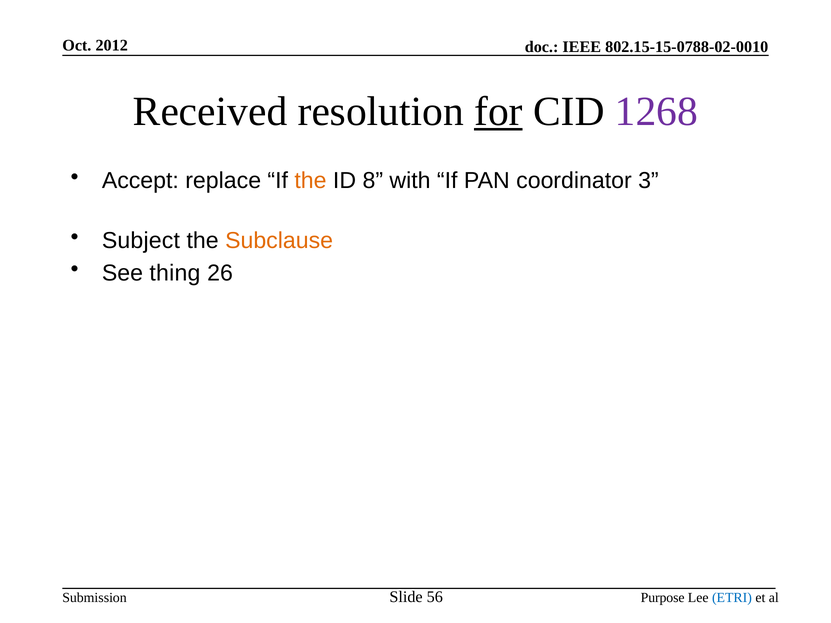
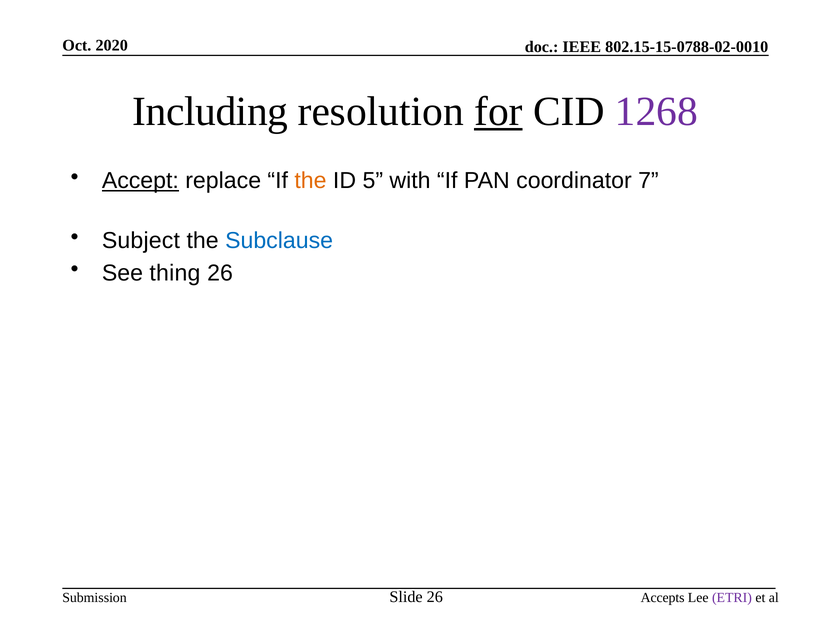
2012: 2012 -> 2020 (112, 46)
Received: Received -> Including (210, 112)
Accept underline: none -> present (140, 181)
8: 8 -> 5 (373, 181)
3: 3 -> 7 (648, 181)
Subclause colour: orange -> blue (279, 241)
Slide 56: 56 -> 26 (435, 597)
Purpose: Purpose -> Accepts (663, 598)
ETRI colour: blue -> purple (732, 598)
